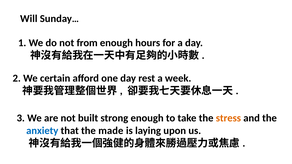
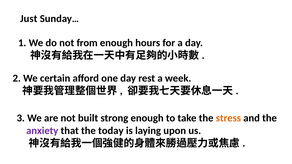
Will: Will -> Just (29, 19)
anxiety colour: blue -> purple (42, 131)
made: made -> today (111, 131)
